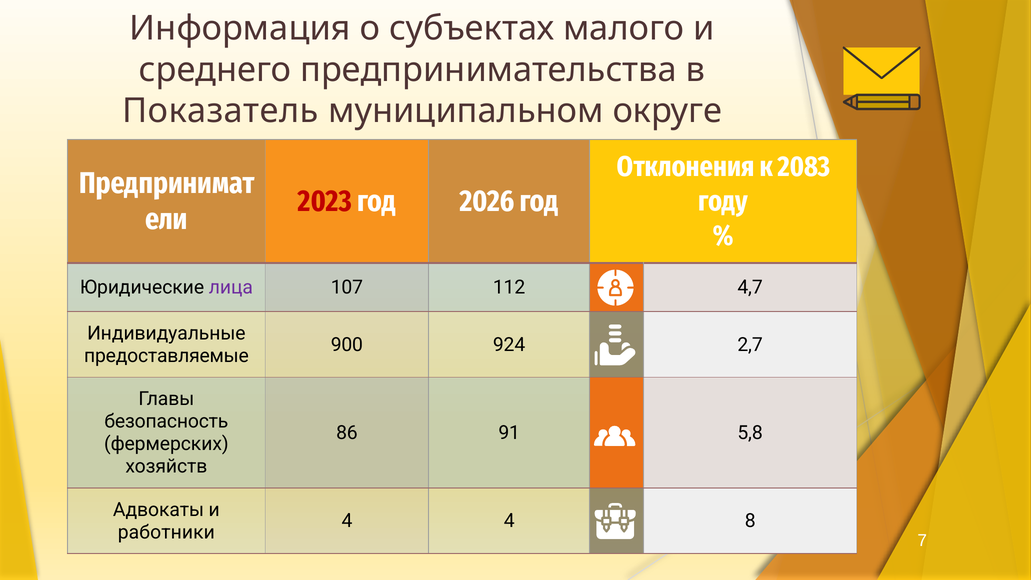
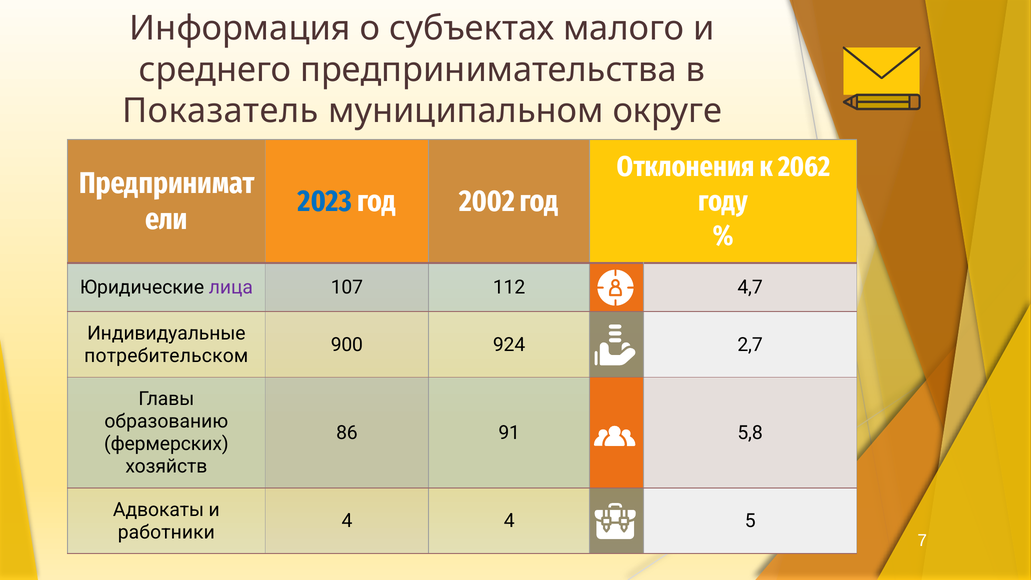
2083: 2083 -> 2062 (804, 167)
2023 colour: red -> blue (325, 201)
2026: 2026 -> 2002 (487, 201)
предоставляемые: предоставляемые -> потребительском (166, 356)
безопасность: безопасность -> образованию (166, 421)
8: 8 -> 5 (750, 521)
